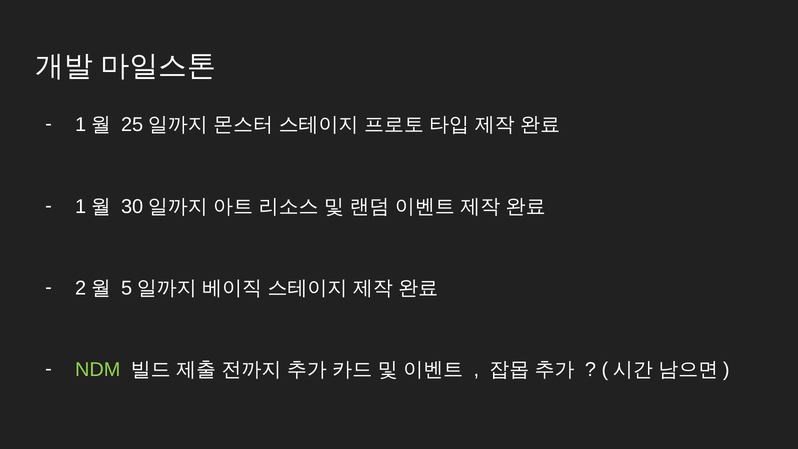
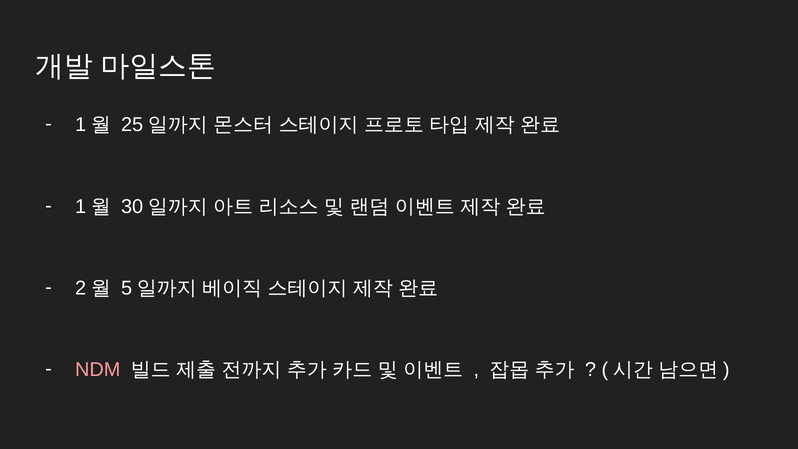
NDM colour: light green -> pink (98, 370)
